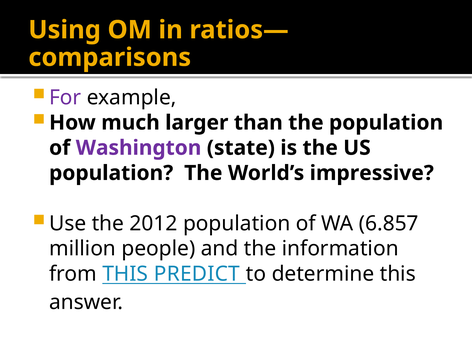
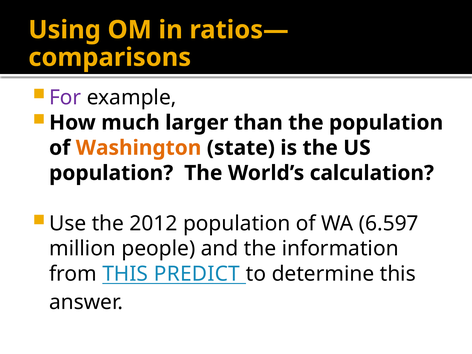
Washington colour: purple -> orange (139, 148)
impressive: impressive -> calculation (372, 173)
6.857: 6.857 -> 6.597 (389, 223)
